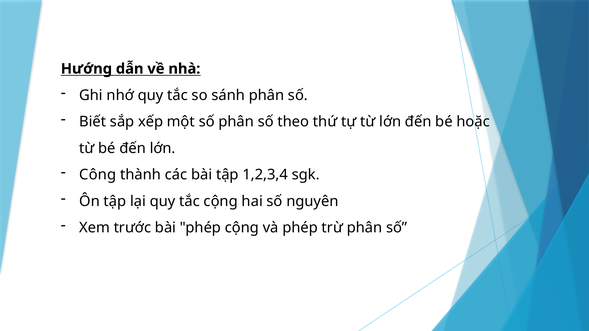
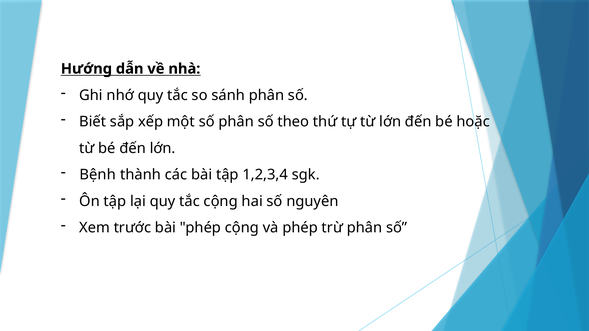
Công: Công -> Bệnh (98, 175)
